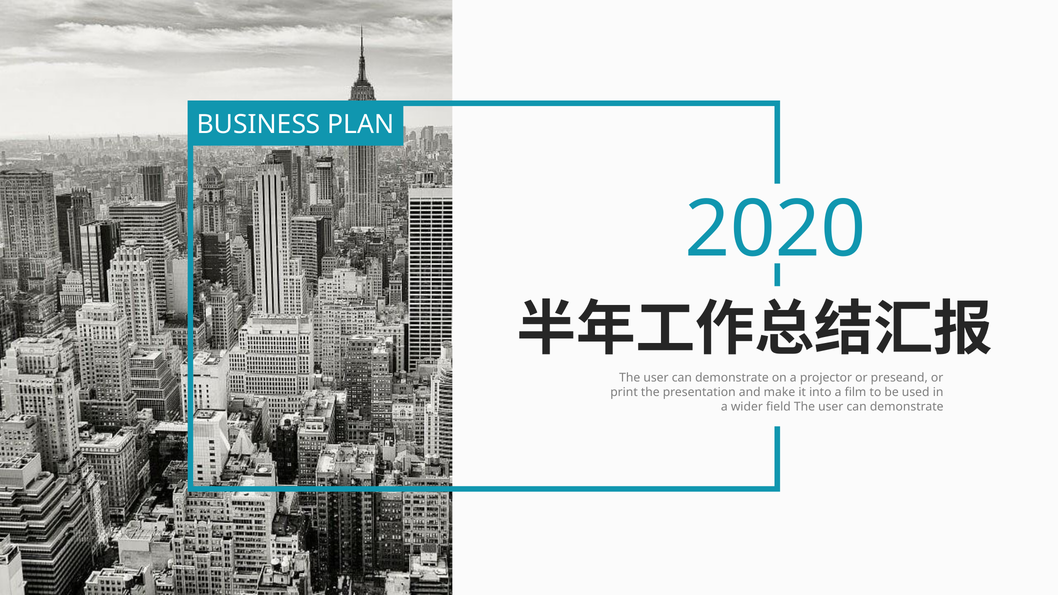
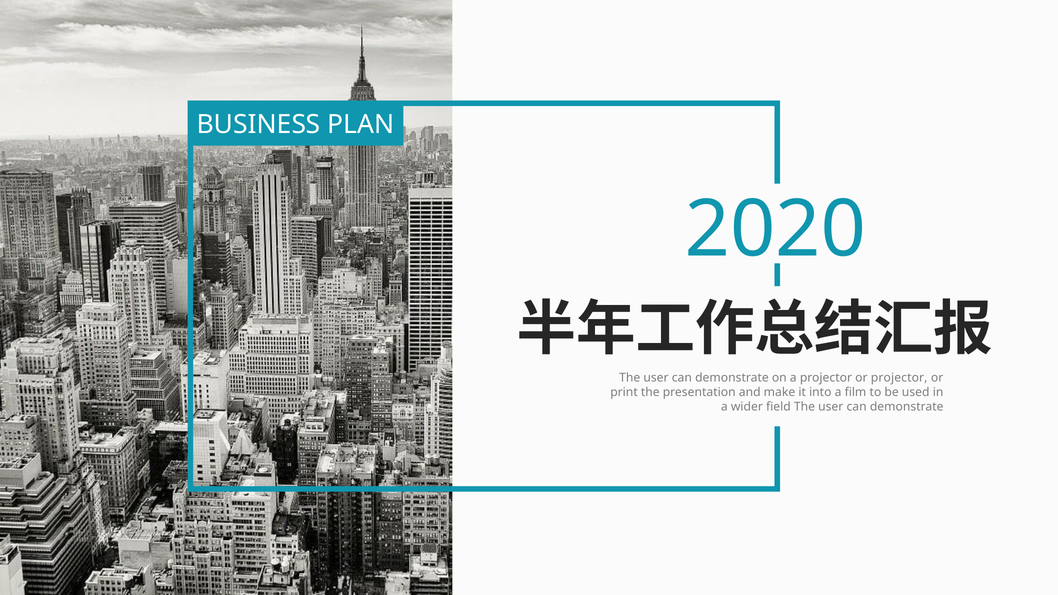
or preseand: preseand -> projector (899, 378)
